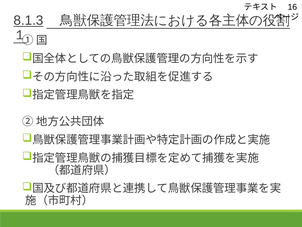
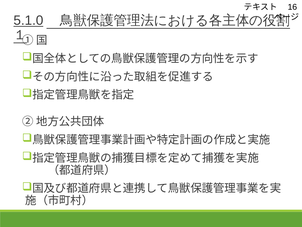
8.1.3: 8.1.3 -> 5.1.0 (28, 20)
